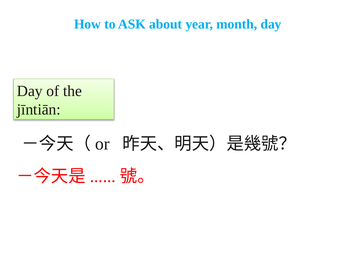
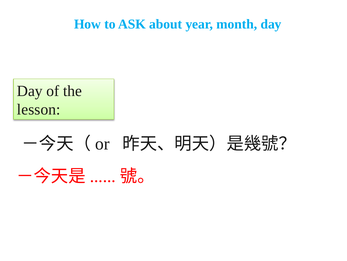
jīntiān: jīntiān -> lesson (39, 109)
